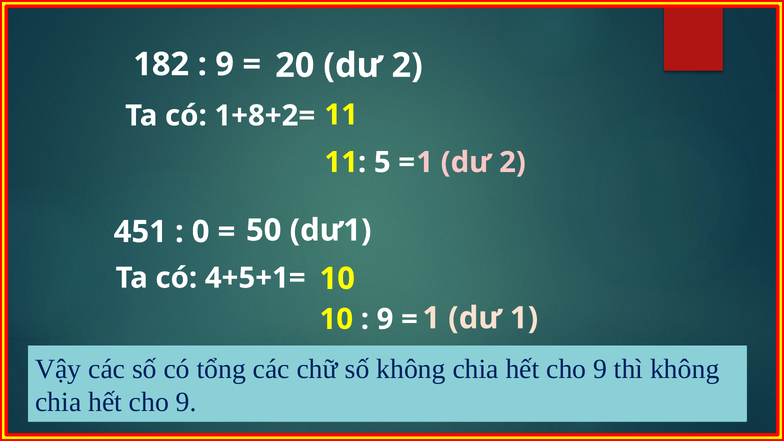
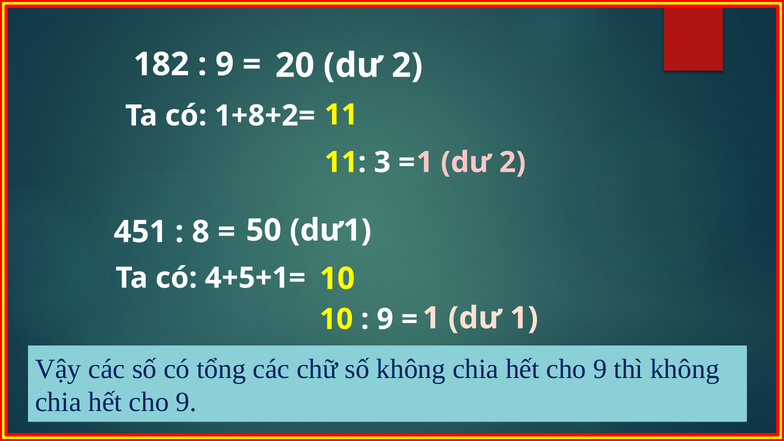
5: 5 -> 3 (382, 162)
0: 0 -> 8 (201, 232)
